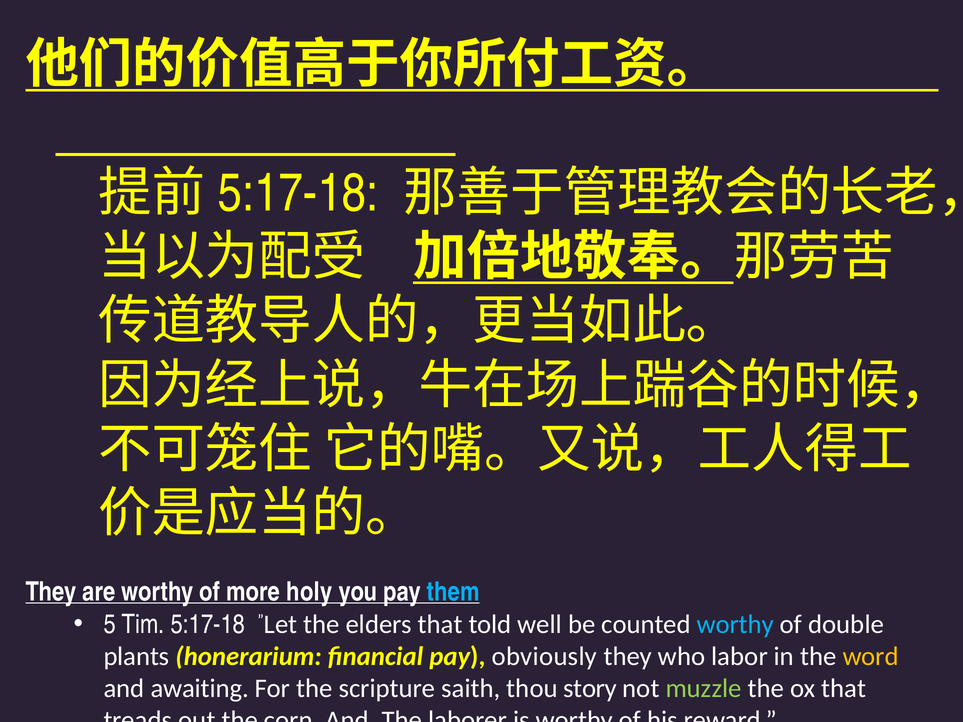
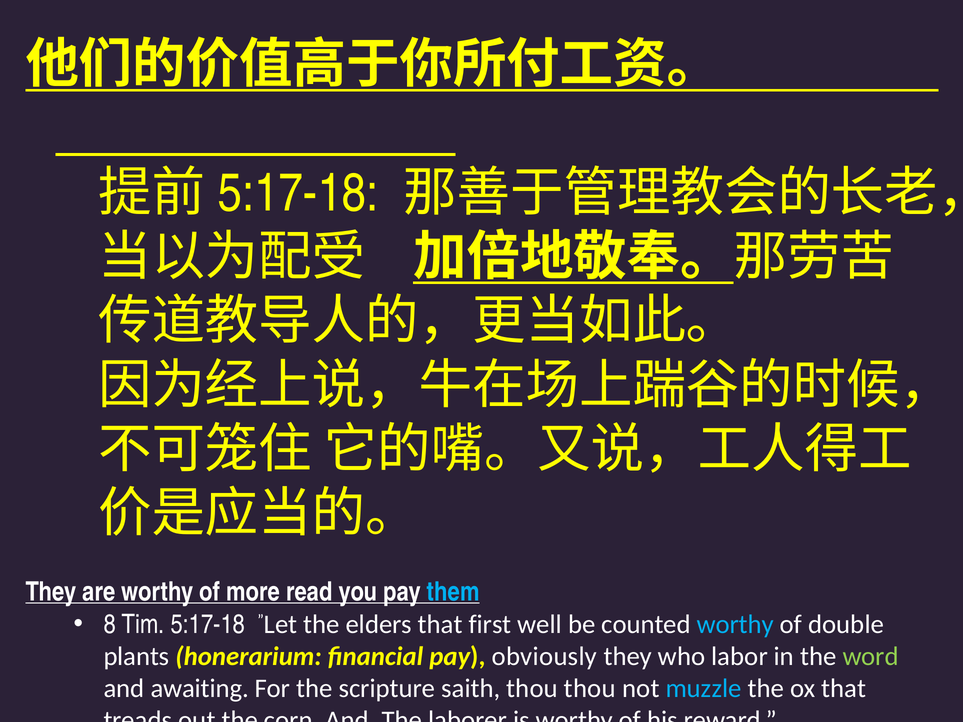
holy: holy -> read (309, 592)
5: 5 -> 8 (110, 624)
told: told -> first (490, 624)
word colour: yellow -> light green (871, 657)
thou story: story -> thou (590, 689)
muzzle colour: light green -> light blue (704, 689)
